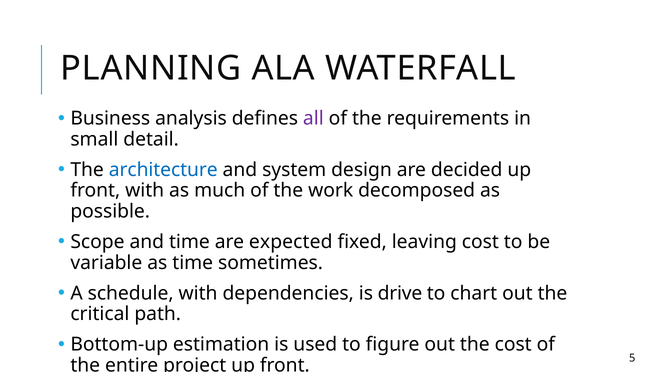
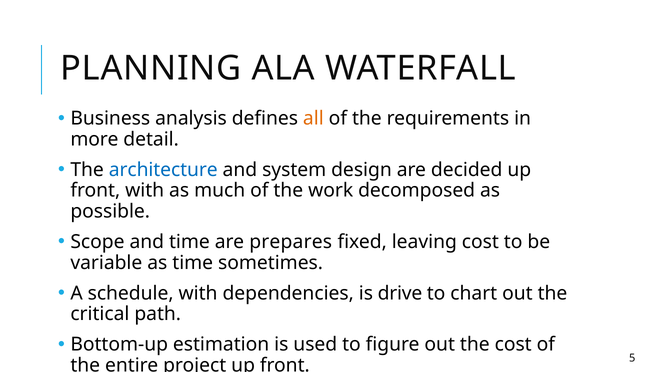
all colour: purple -> orange (313, 118)
small: small -> more (94, 139)
expected: expected -> prepares (291, 242)
